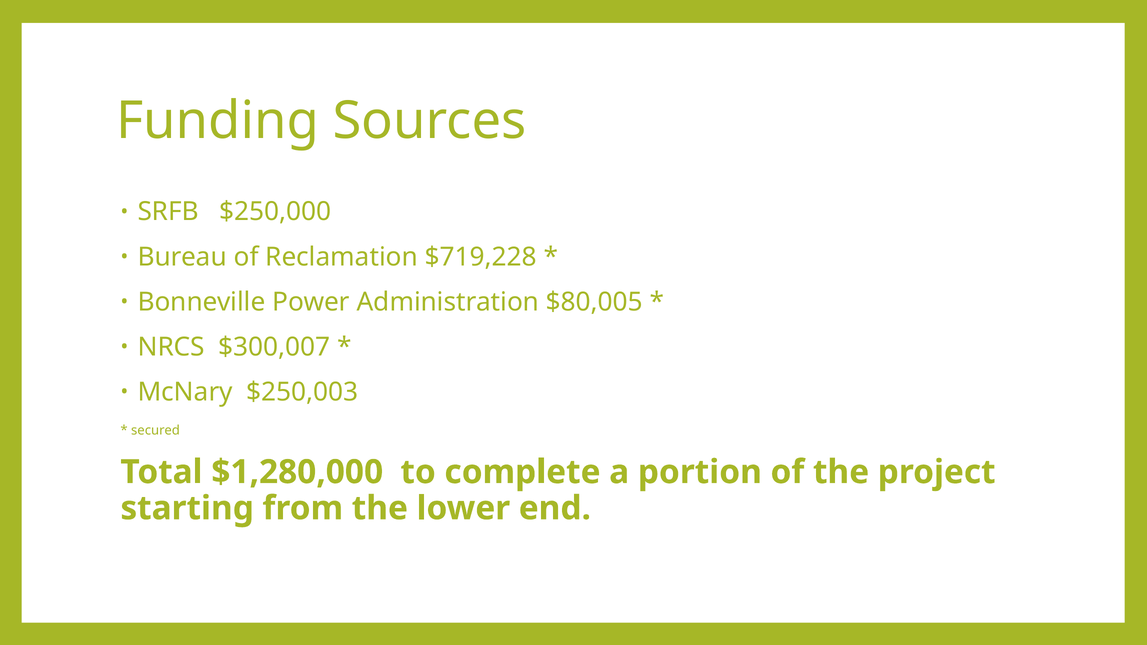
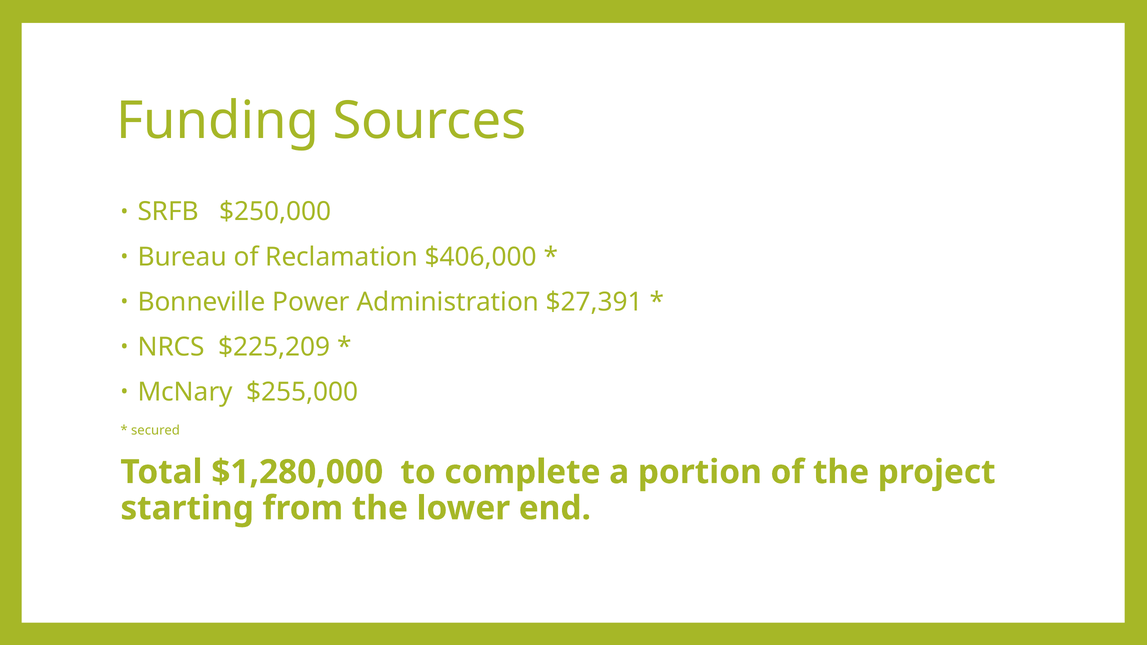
$719,228: $719,228 -> $406,000 (481, 257)
$80,005: $80,005 -> $27,391 (594, 302)
$300,007: $300,007 -> $225,209 (274, 347)
$250,003: $250,003 -> $255,000 (302, 392)
